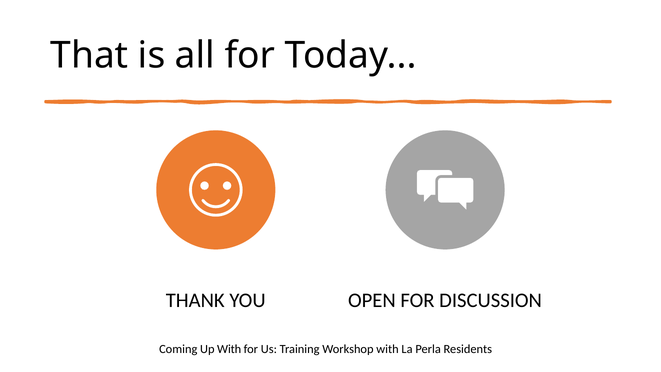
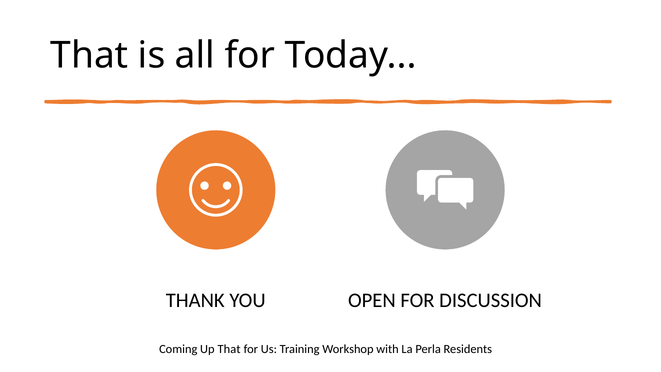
Up With: With -> That (229, 349)
